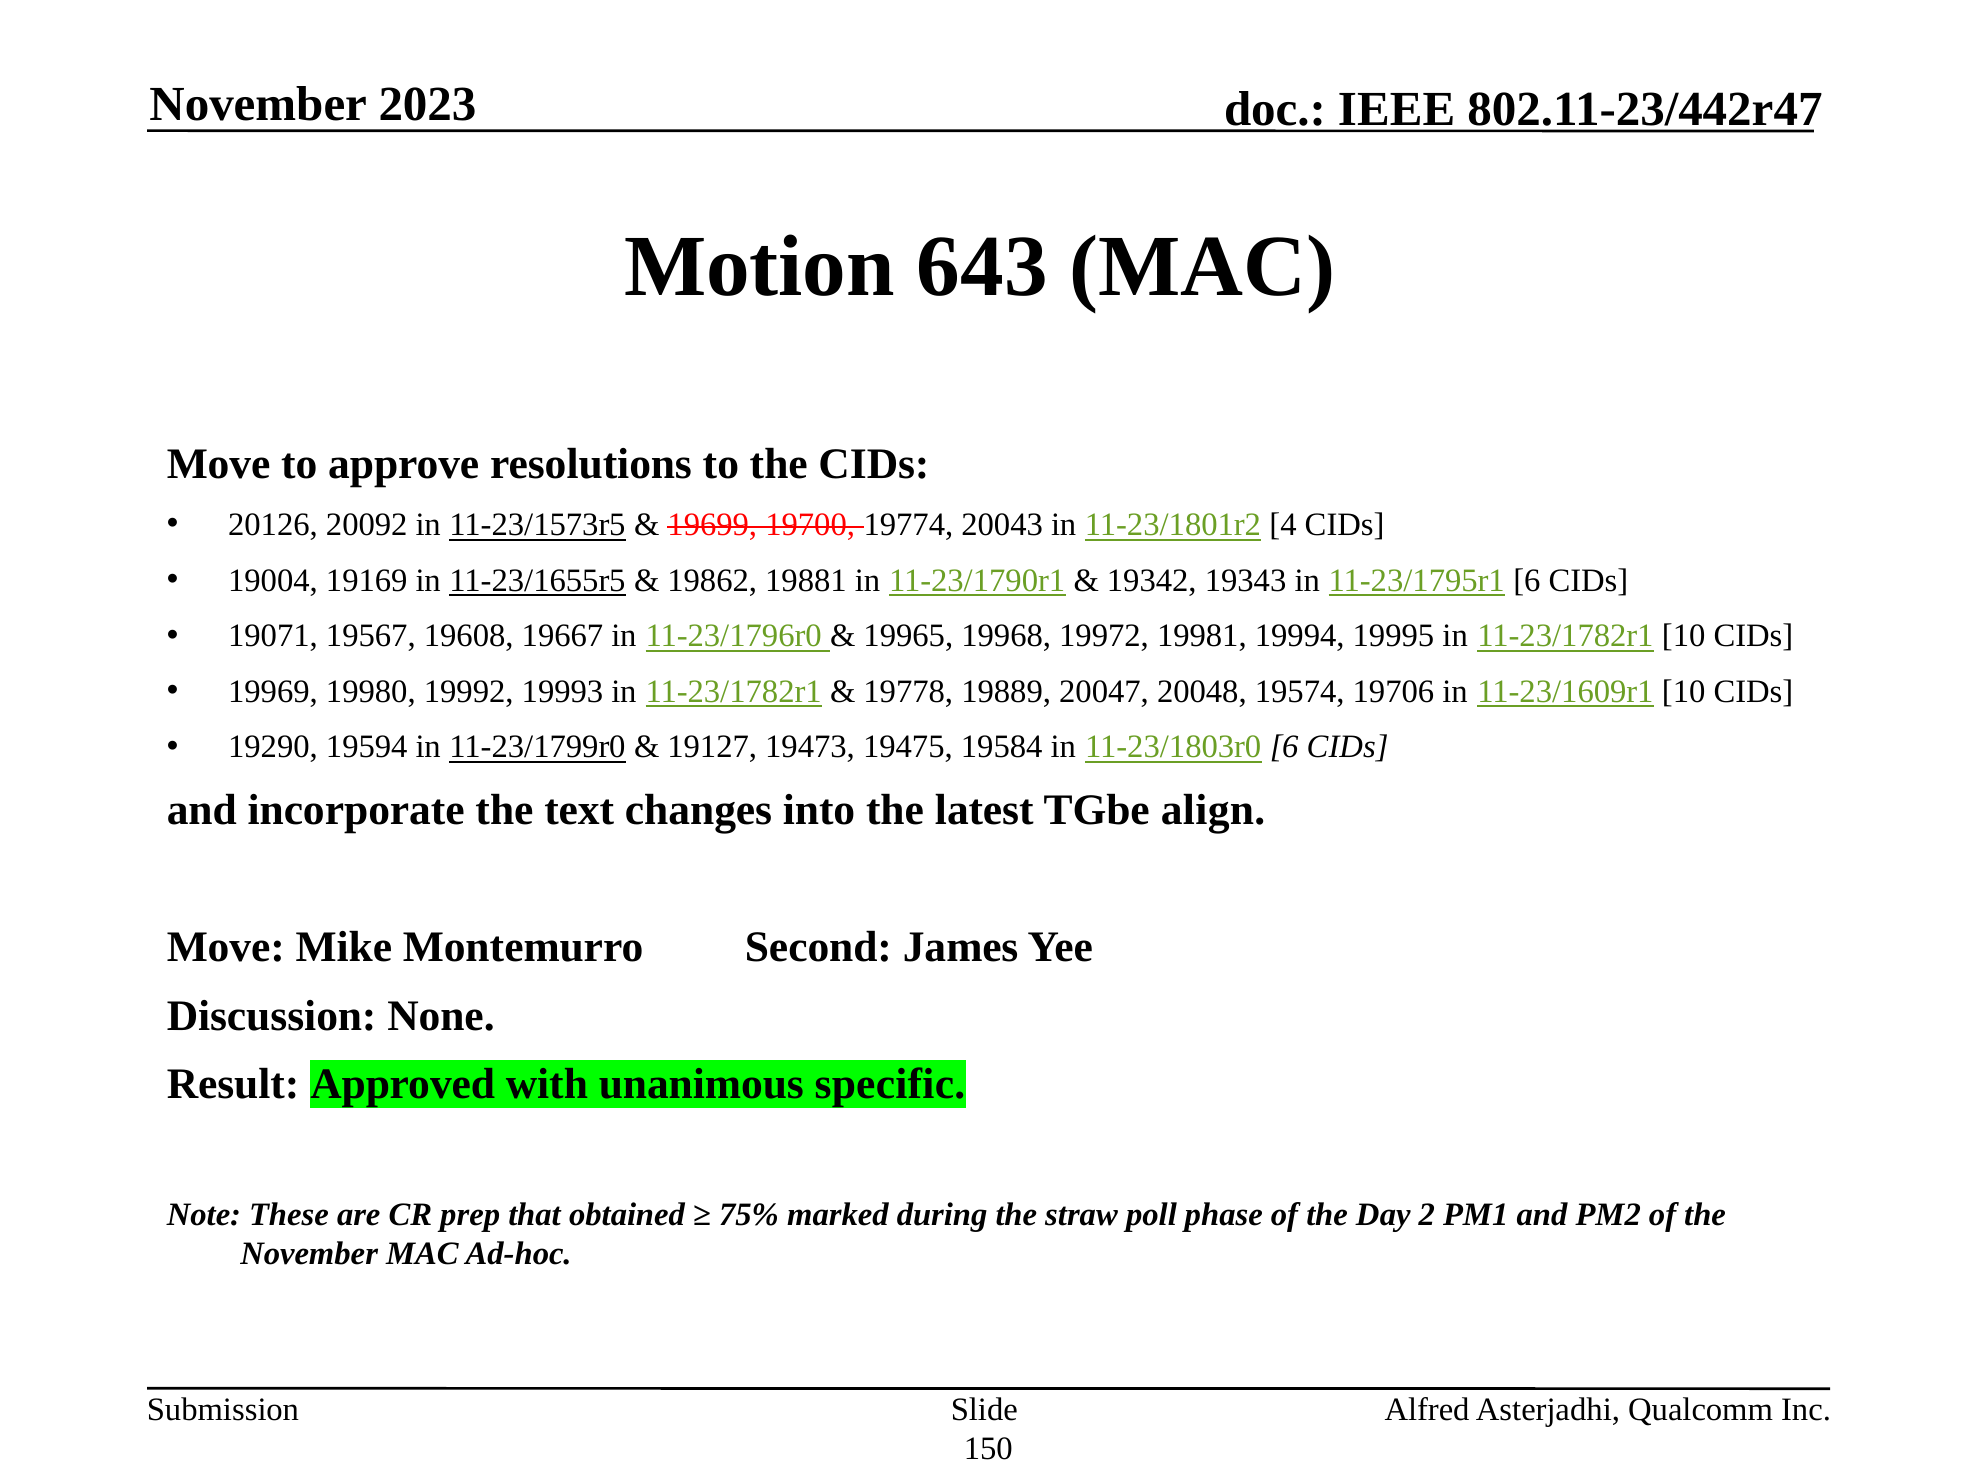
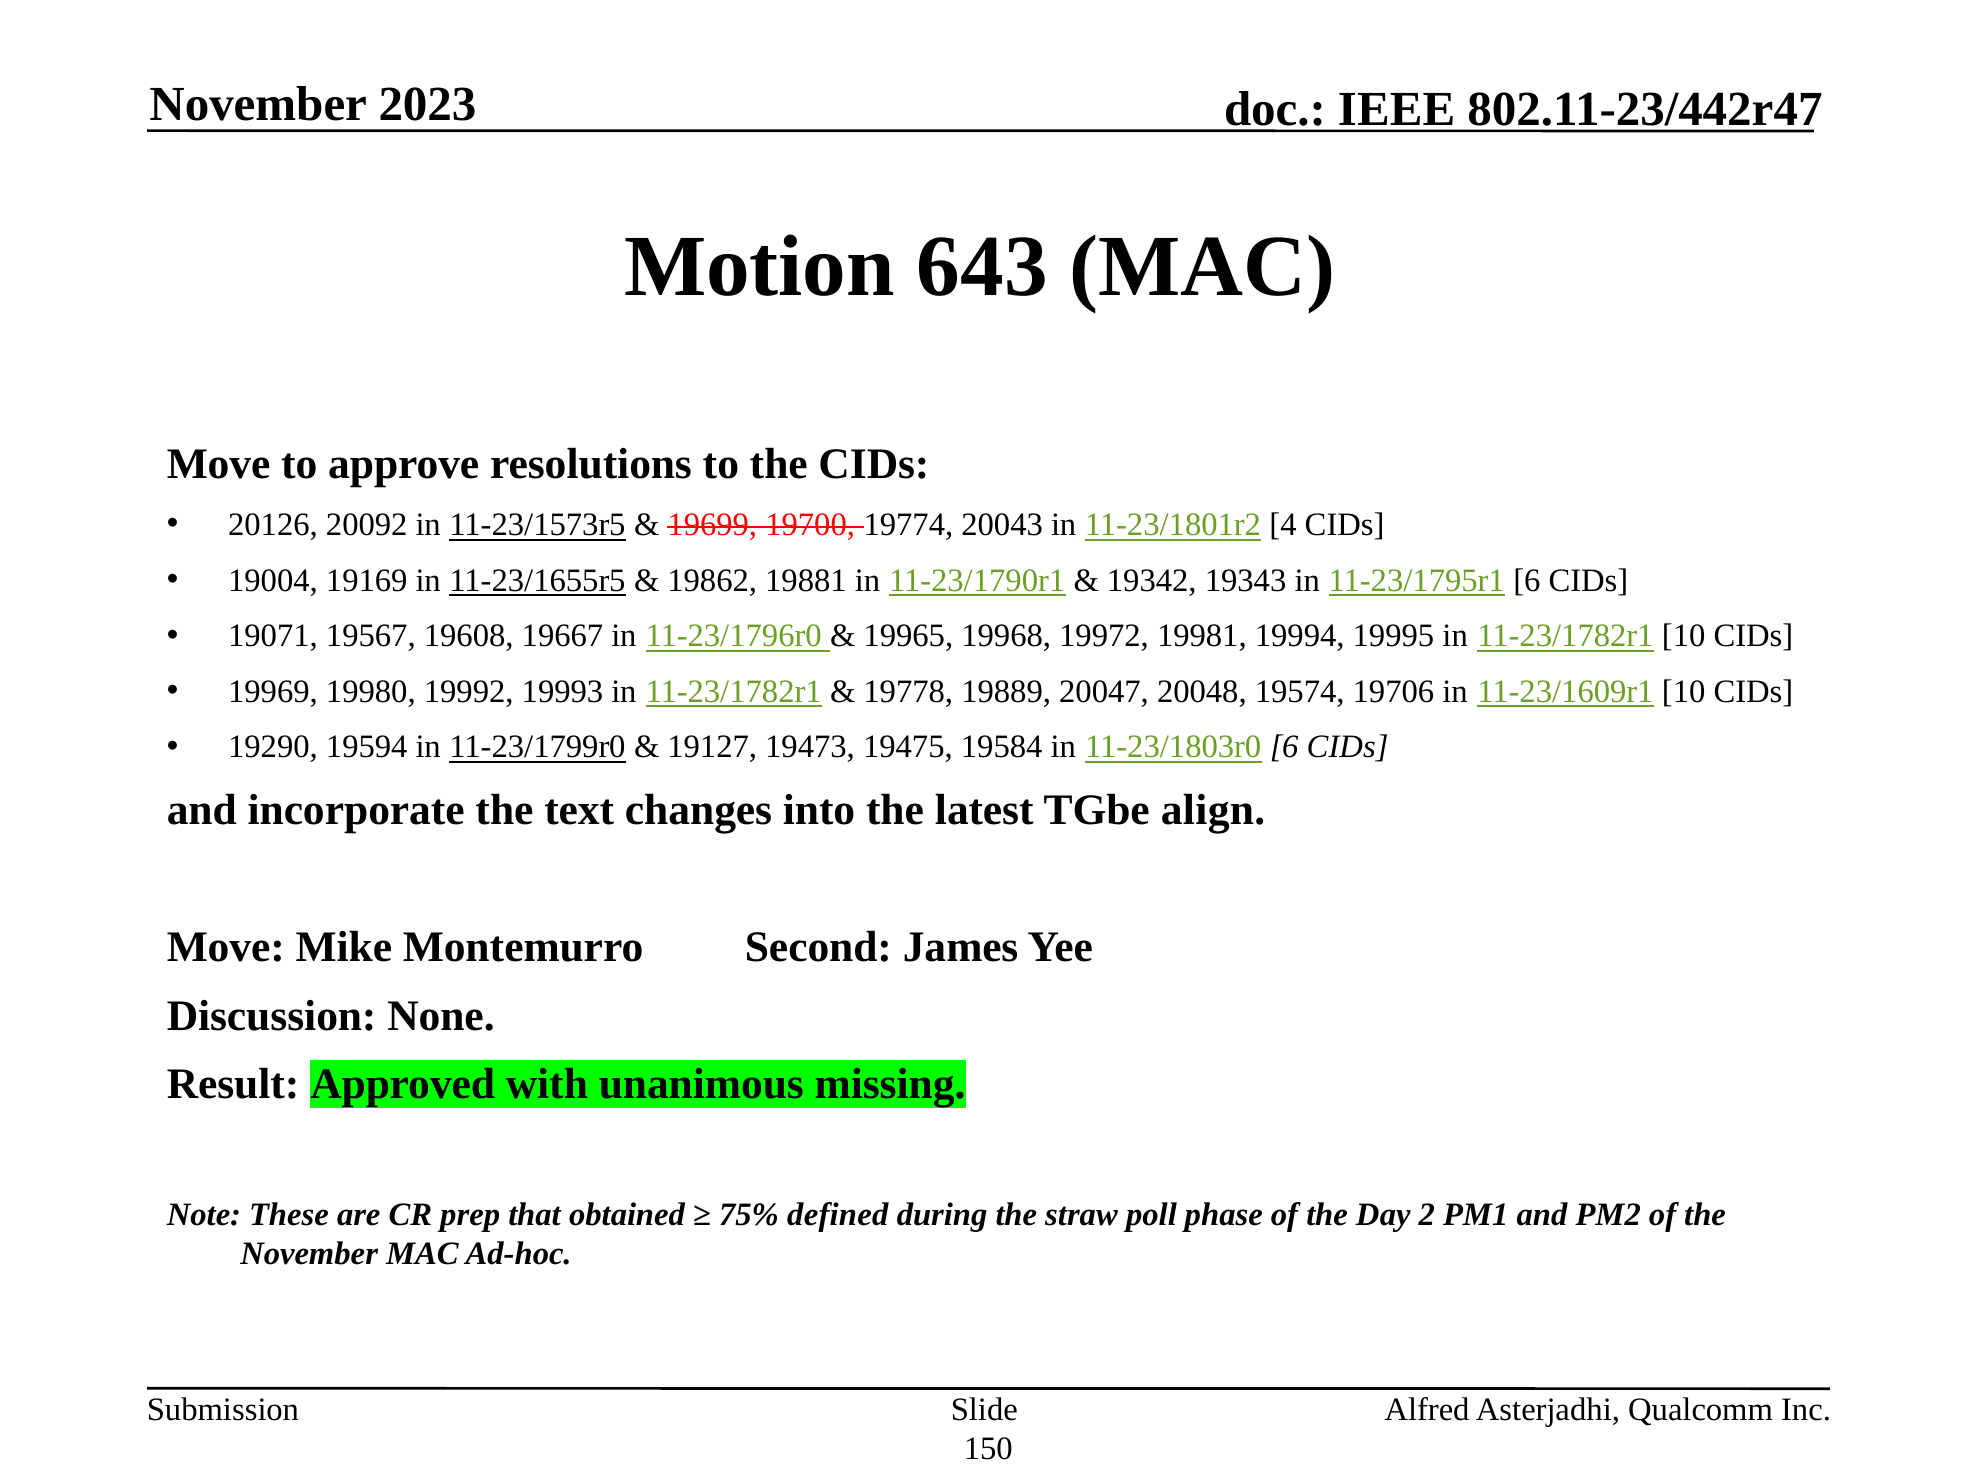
specific: specific -> missing (890, 1085)
marked: marked -> defined (838, 1215)
